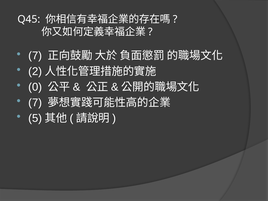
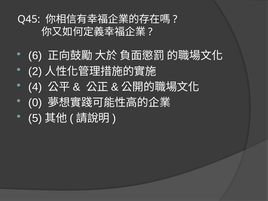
7: 7 -> 6 (35, 56)
0: 0 -> 4 (35, 87)
7: 7 -> 0 (35, 103)
